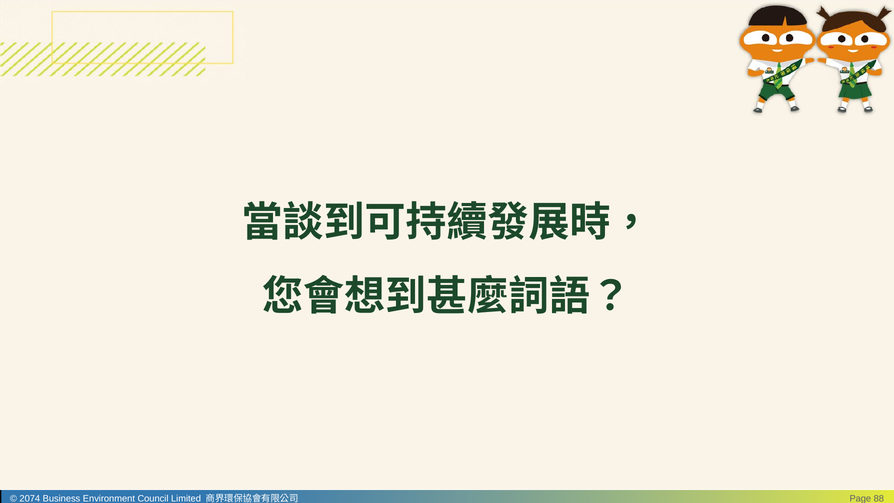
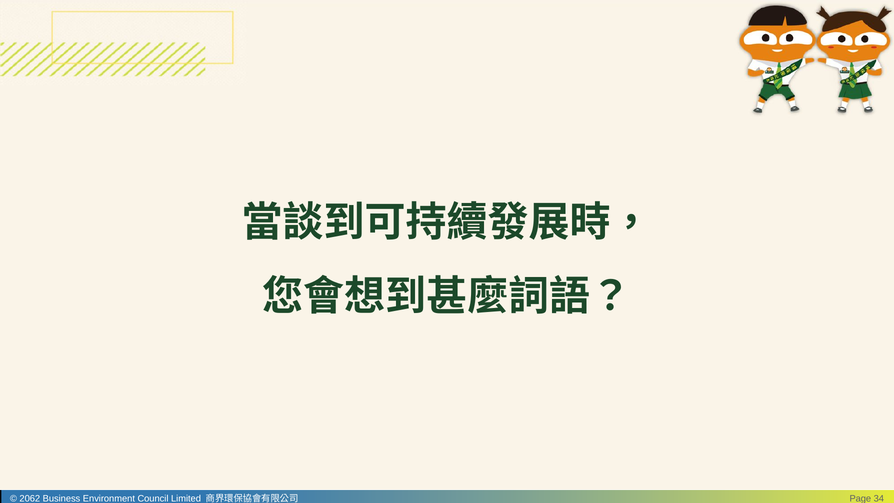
2074: 2074 -> 2062 (30, 499)
88: 88 -> 34 (879, 499)
